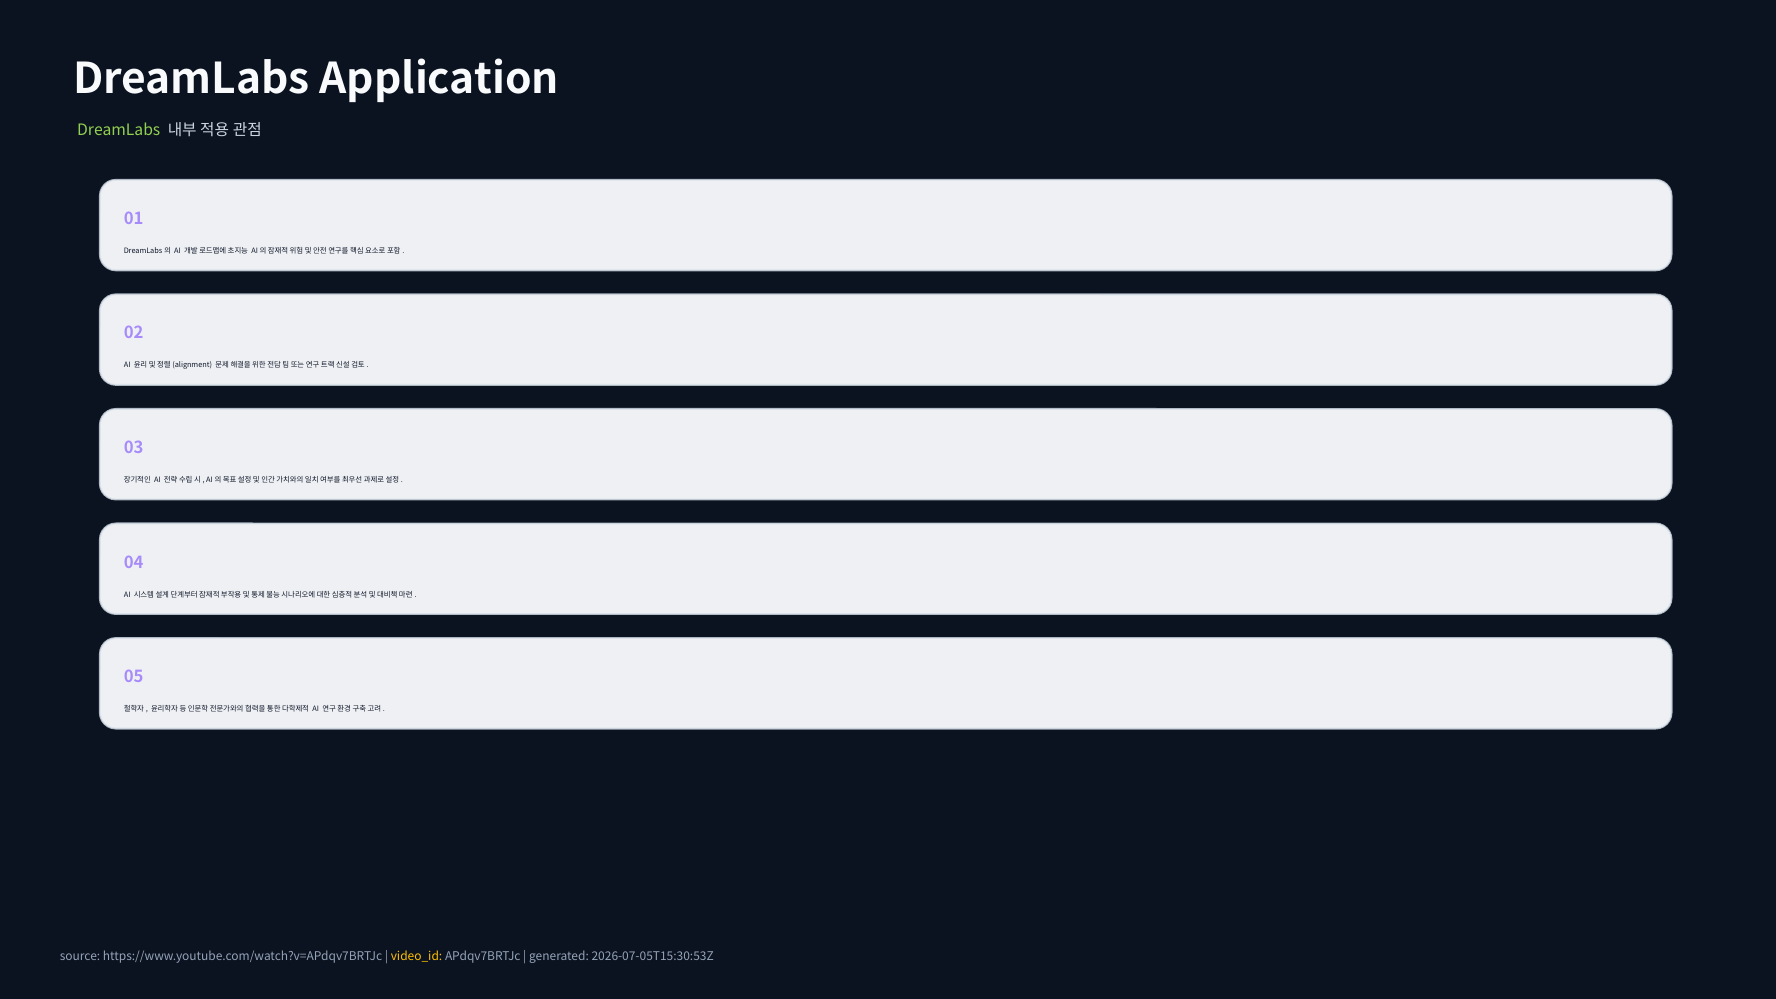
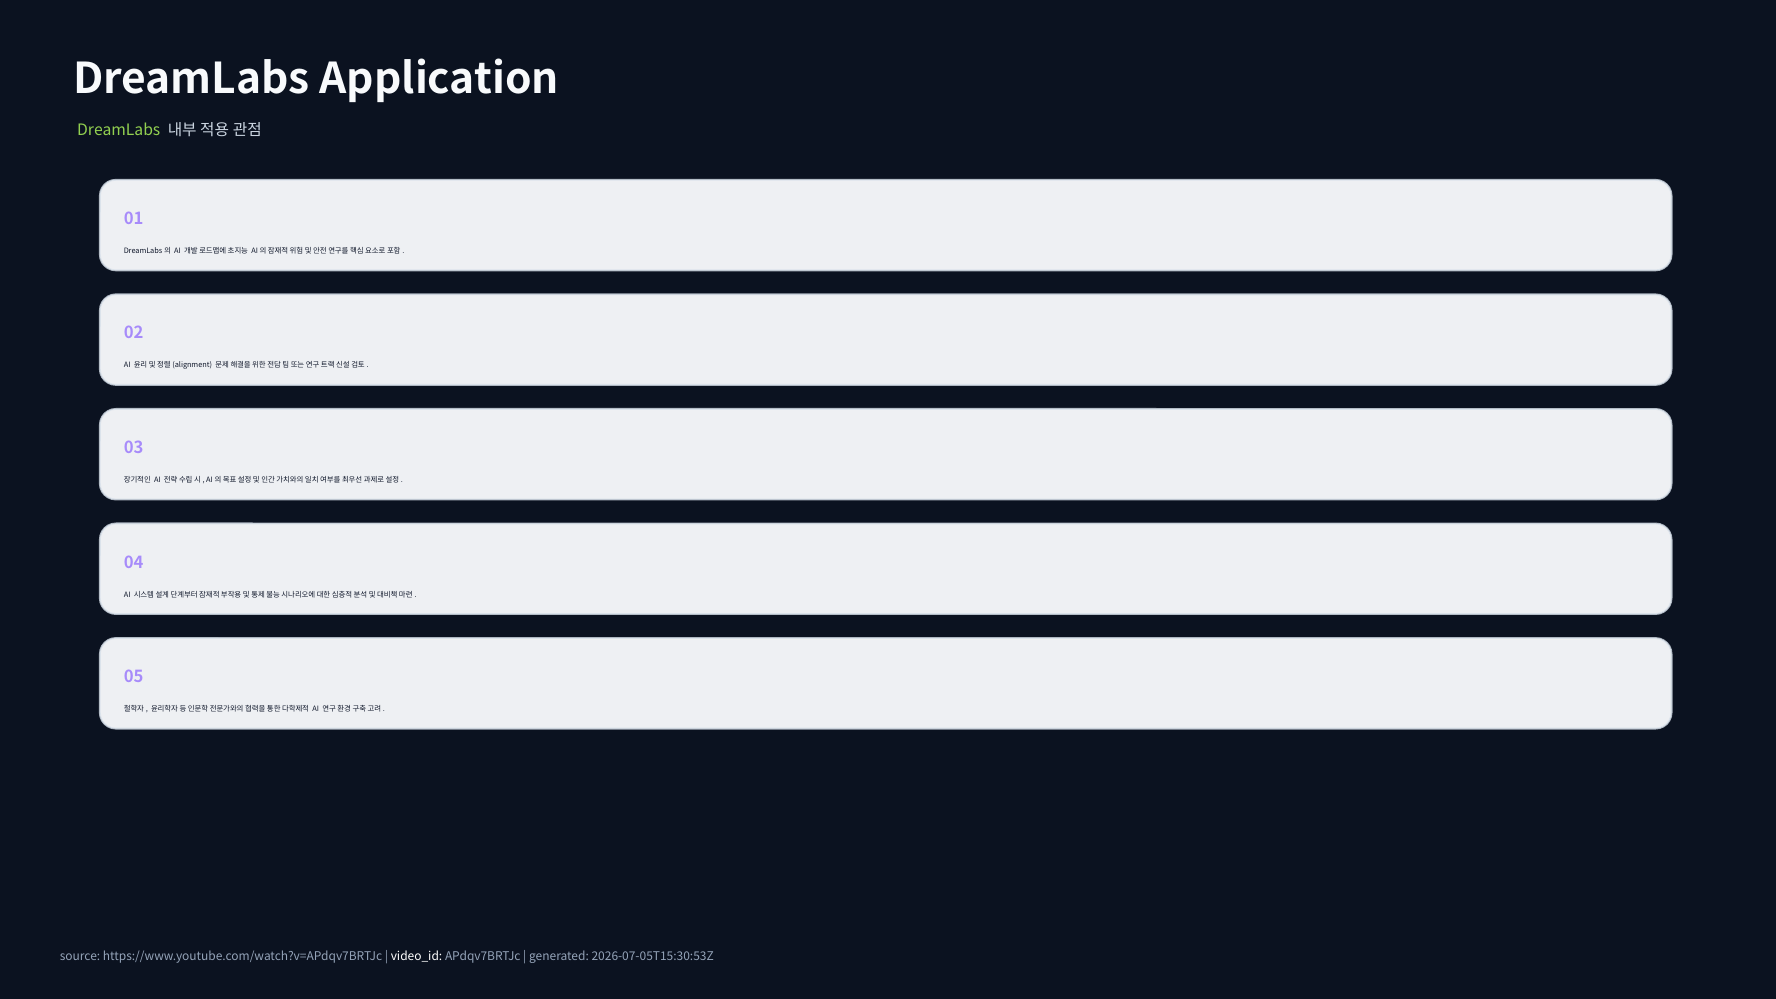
video_id colour: yellow -> white (417, 957)
